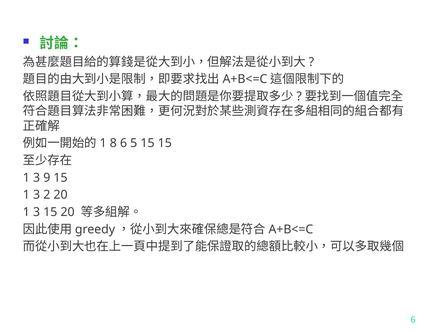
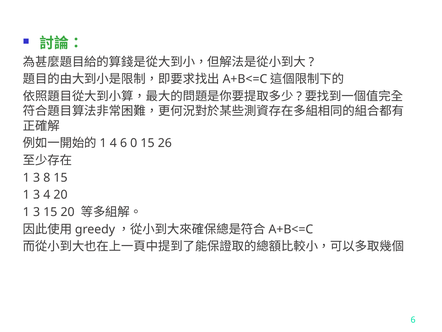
1 8: 8 -> 4 (113, 143)
5: 5 -> 0 (134, 143)
15 15: 15 -> 26 (165, 143)
9: 9 -> 8 (47, 177)
3 2: 2 -> 4 (47, 195)
